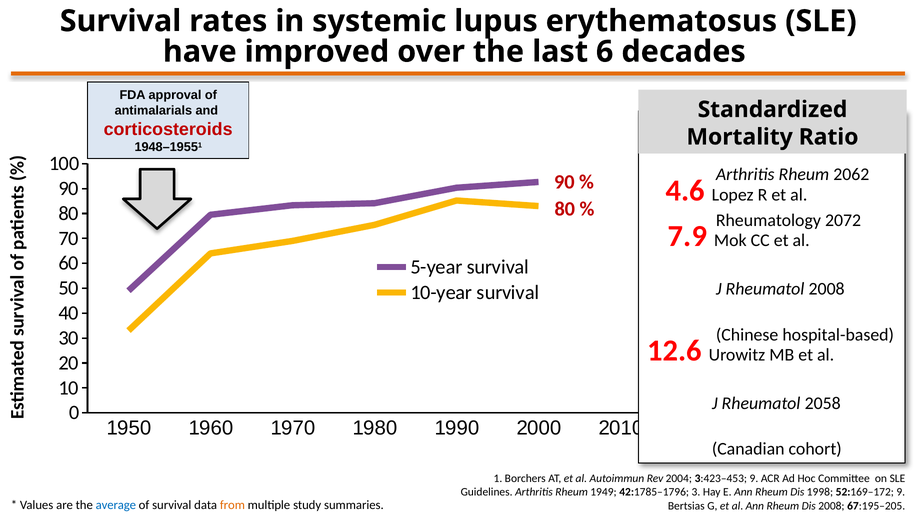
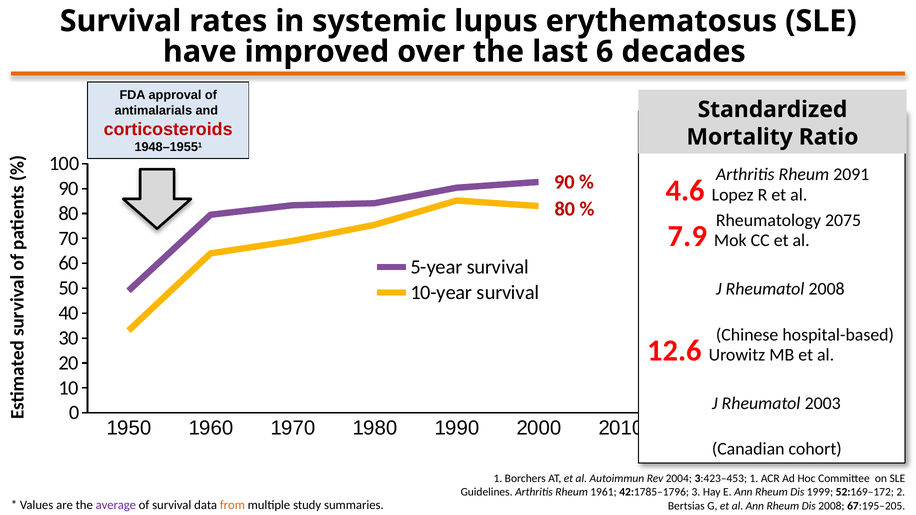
2062: 2062 -> 2091 (851, 175)
2072: 2072 -> 2075 (843, 220)
2058: 2058 -> 2003 (823, 404)
3:423–453 9: 9 -> 1 (754, 479)
1949: 1949 -> 1961 (603, 492)
1998: 1998 -> 1999 (820, 492)
52:169–172 9: 9 -> 2 (901, 492)
average colour: blue -> purple (116, 505)
